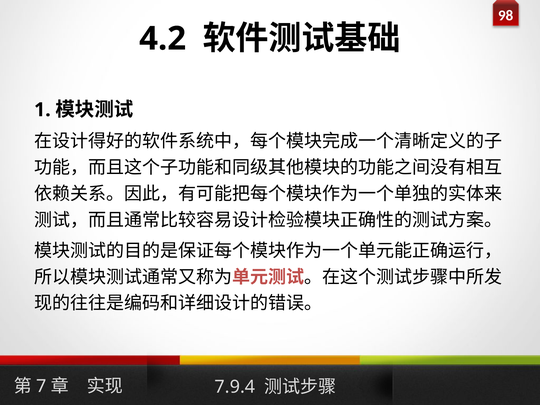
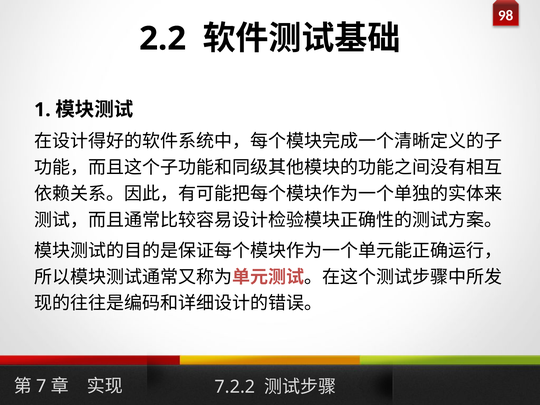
4.2: 4.2 -> 2.2 (163, 39)
7.9.4: 7.9.4 -> 7.2.2 (235, 387)
